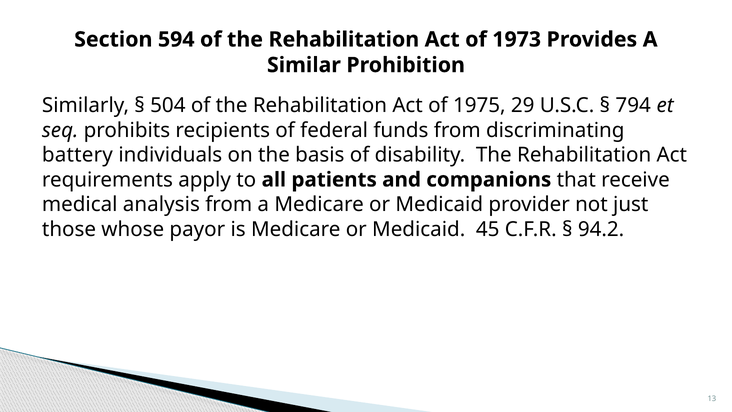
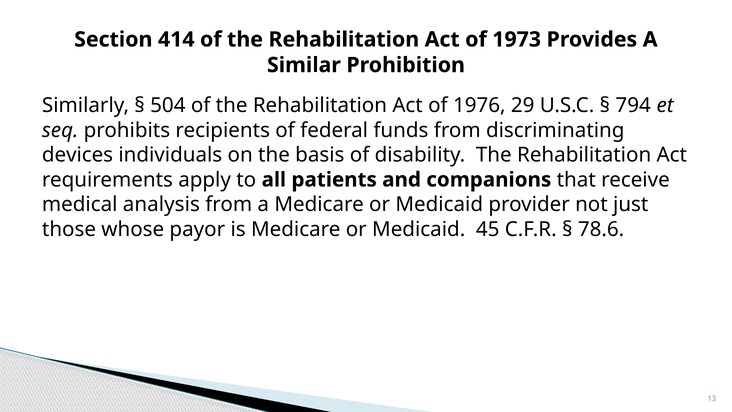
594: 594 -> 414 (176, 39)
1975: 1975 -> 1976 (479, 105)
battery: battery -> devices (78, 155)
94.2: 94.2 -> 78.6 (601, 229)
